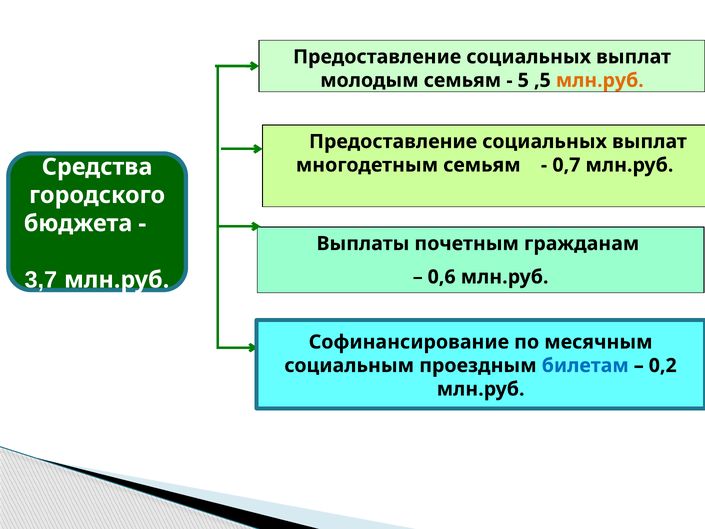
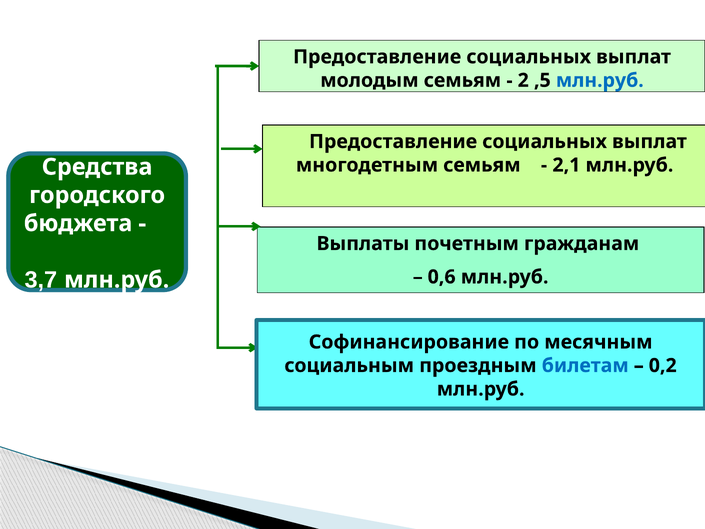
5: 5 -> 2 (523, 80)
млн.руб colour: orange -> blue (600, 80)
0,7: 0,7 -> 2,1 (566, 165)
